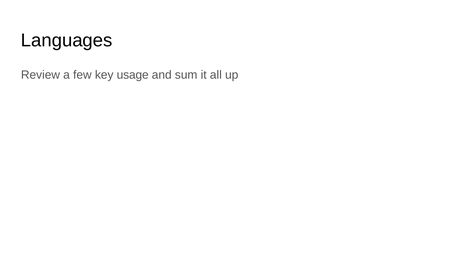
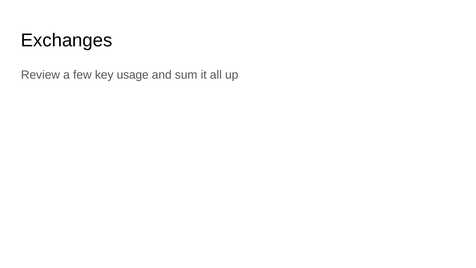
Languages: Languages -> Exchanges (67, 40)
